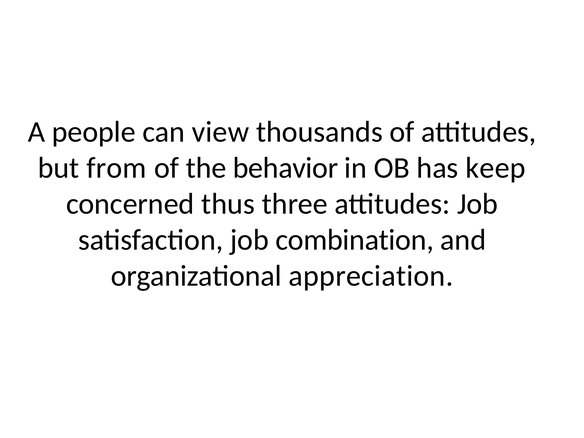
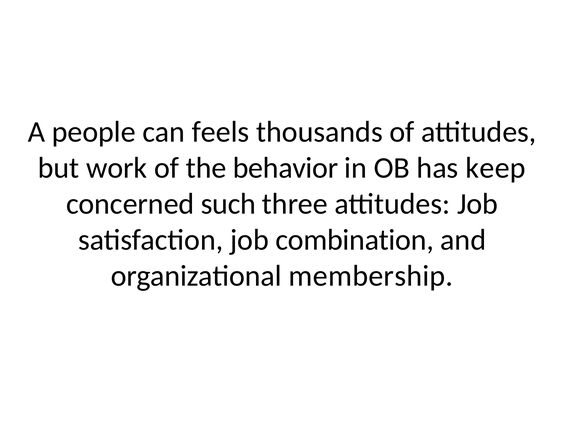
view: view -> feels (221, 132)
from: from -> work (117, 168)
thus: thus -> such (228, 204)
appreciation: appreciation -> membership (371, 276)
